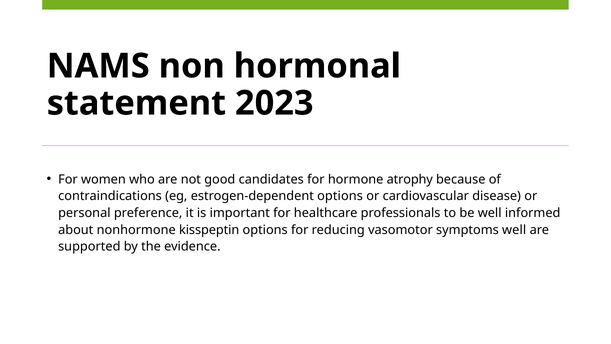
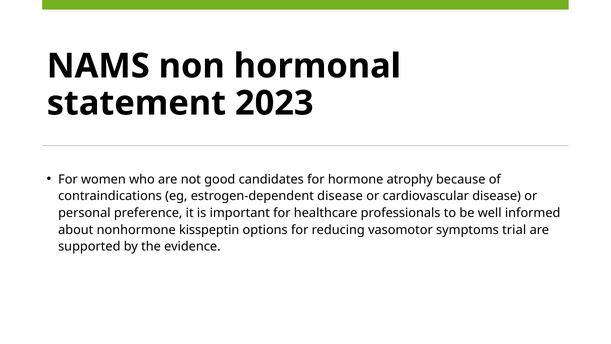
estrogen-dependent options: options -> disease (340, 196)
symptoms well: well -> trial (514, 230)
